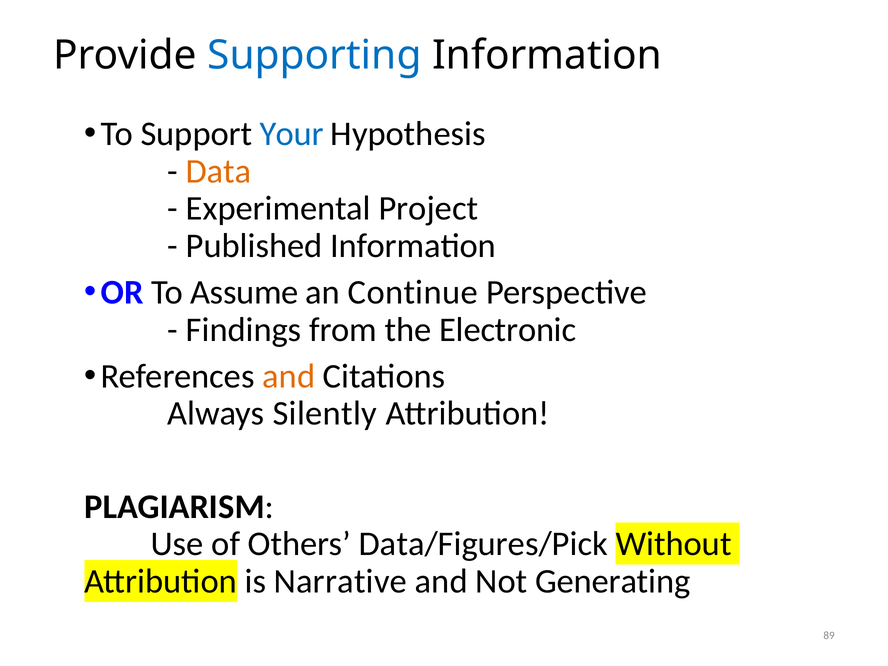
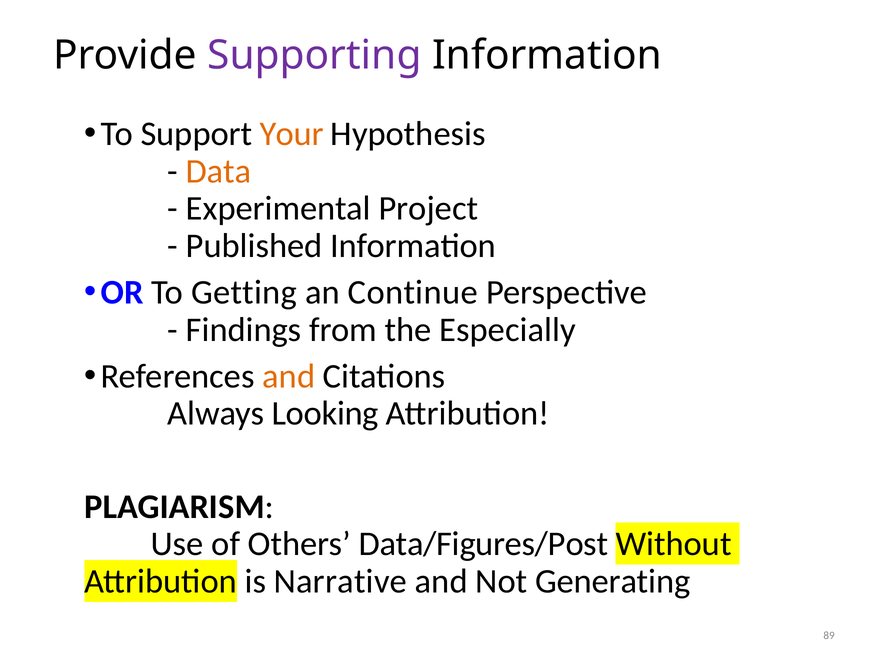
Supporting colour: blue -> purple (314, 55)
Your colour: blue -> orange (292, 134)
Assume: Assume -> Getting (244, 292)
Electronic: Electronic -> Especially (508, 330)
Silently: Silently -> Looking (325, 414)
Data/Figures/Pick: Data/Figures/Pick -> Data/Figures/Post (483, 544)
